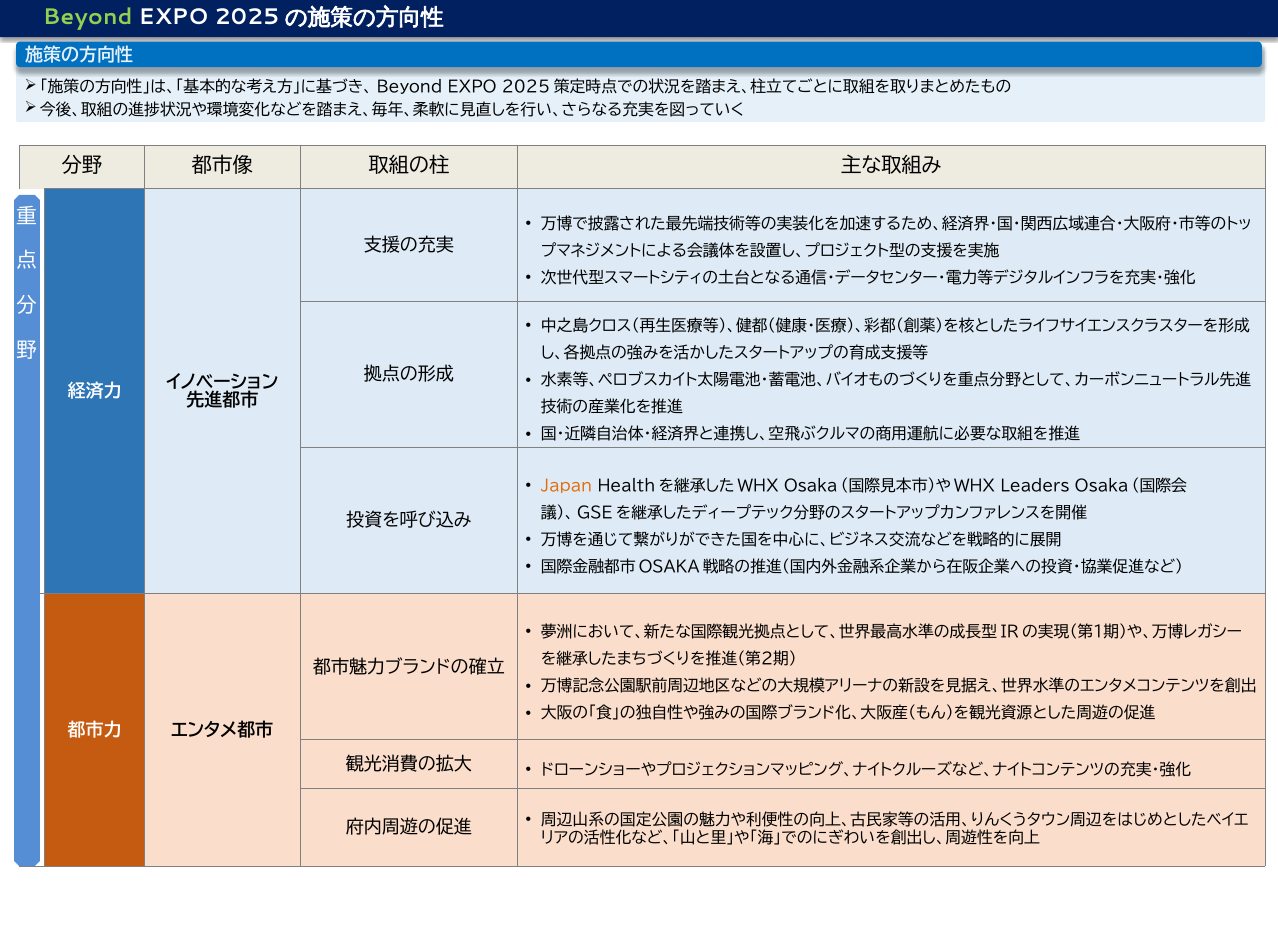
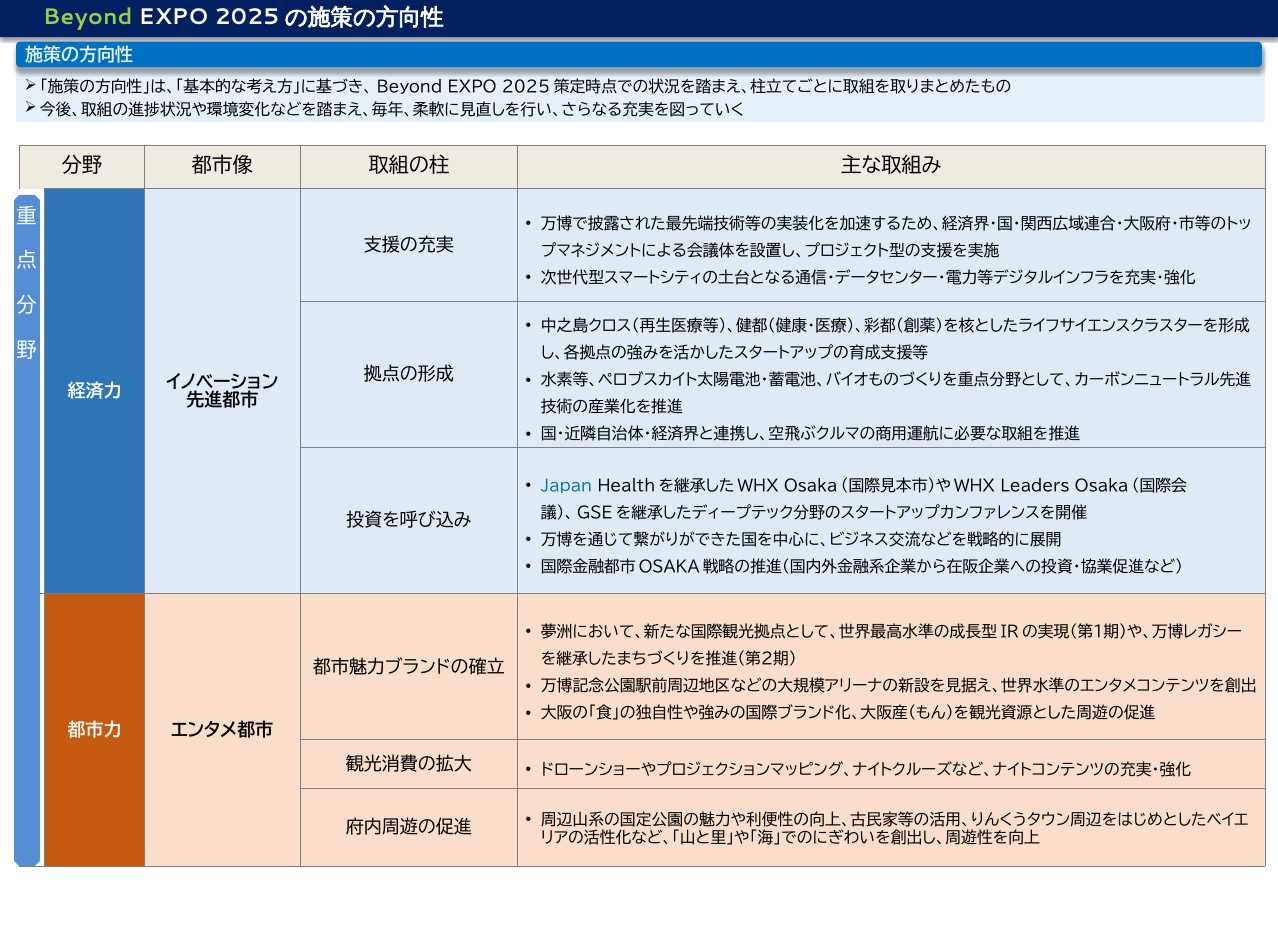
Japan colour: orange -> blue (566, 486)
